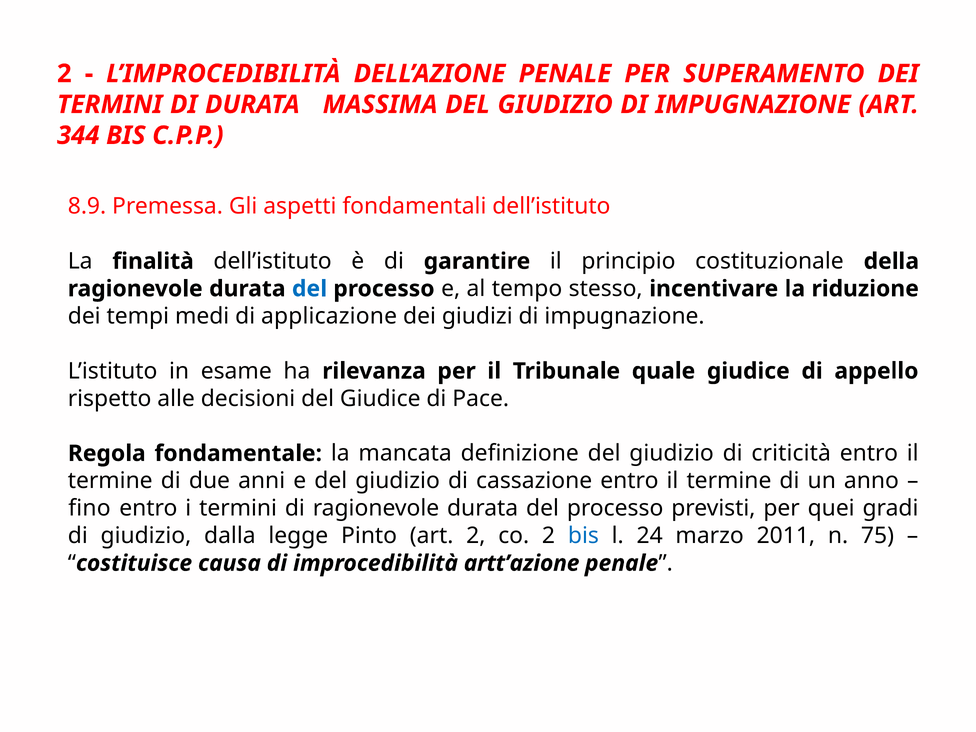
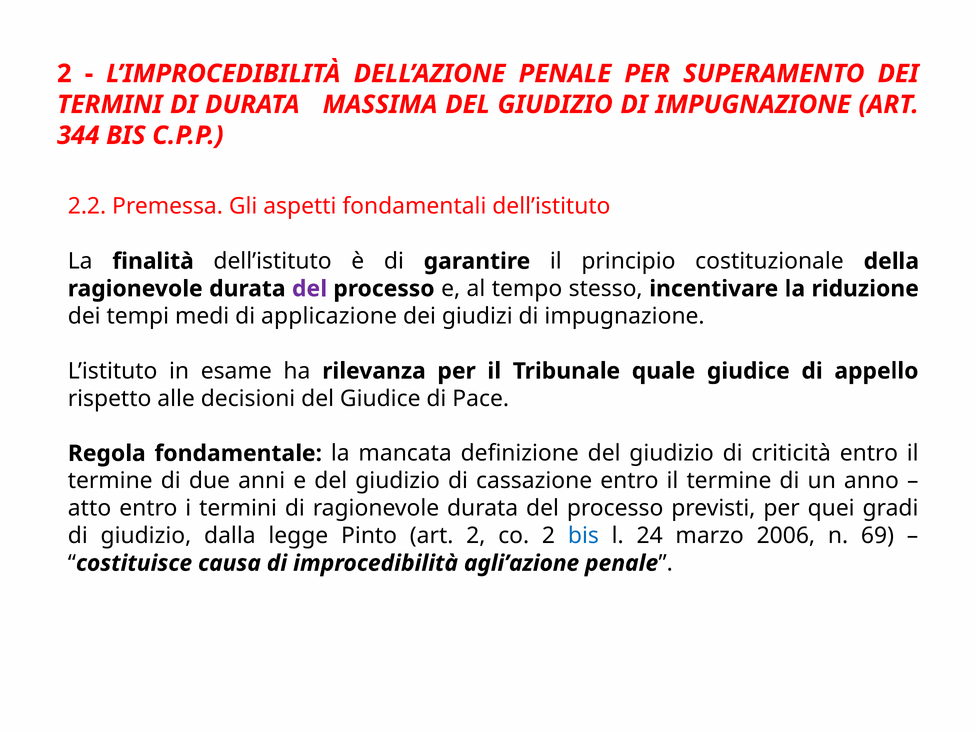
8.9: 8.9 -> 2.2 (87, 206)
del colour: blue -> purple (309, 289)
fino: fino -> atto (90, 508)
2011: 2011 -> 2006 (786, 536)
75: 75 -> 69 (877, 536)
artt’azione: artt’azione -> agli’azione (522, 563)
